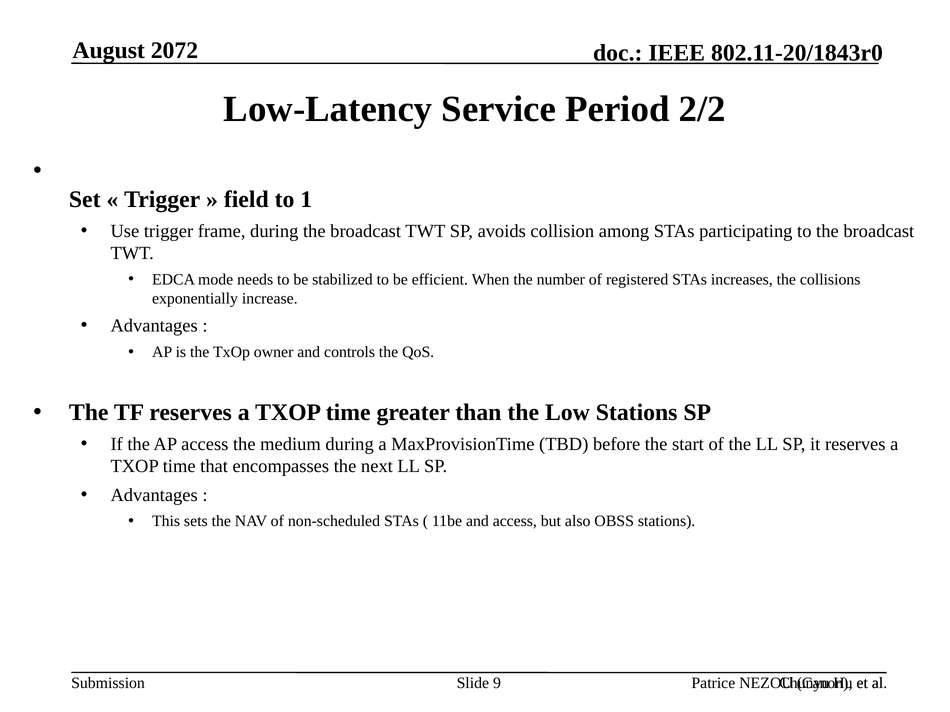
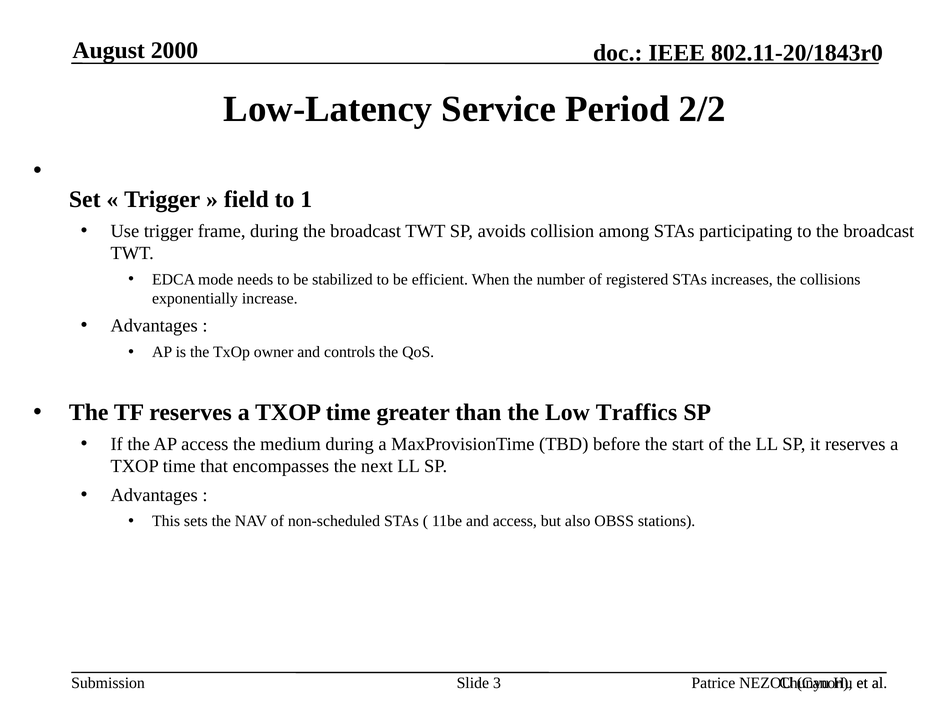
2072: 2072 -> 2000 (174, 50)
Low Stations: Stations -> Traffics (637, 413)
9: 9 -> 3 (497, 683)
